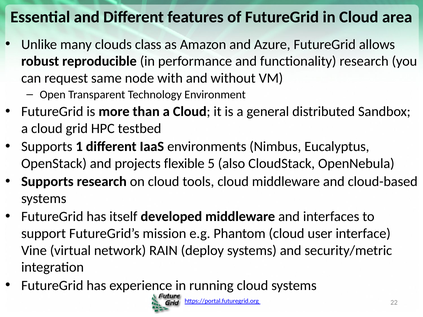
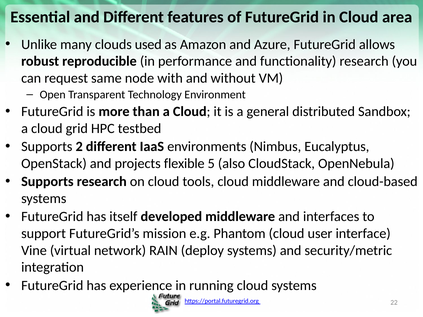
class: class -> used (148, 44)
1: 1 -> 2 (79, 147)
